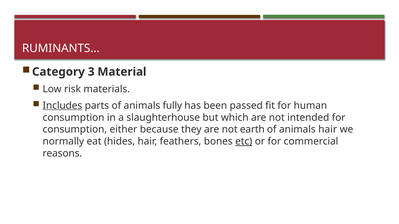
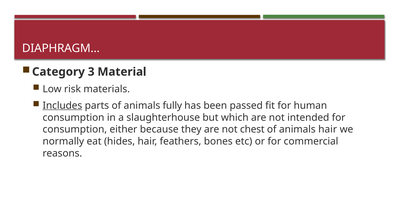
RUMINANTS…: RUMINANTS… -> DIAPHRAGM… (61, 48)
earth: earth -> chest (252, 130)
etc underline: present -> none (244, 142)
